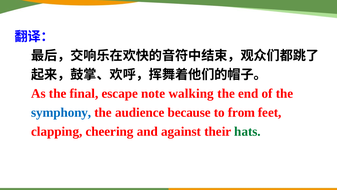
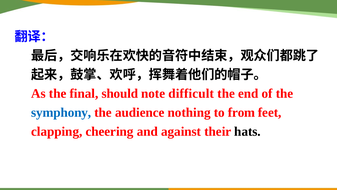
escape: escape -> should (120, 93)
walking: walking -> difficult (191, 93)
because: because -> nothing (189, 112)
hats colour: green -> black (248, 131)
